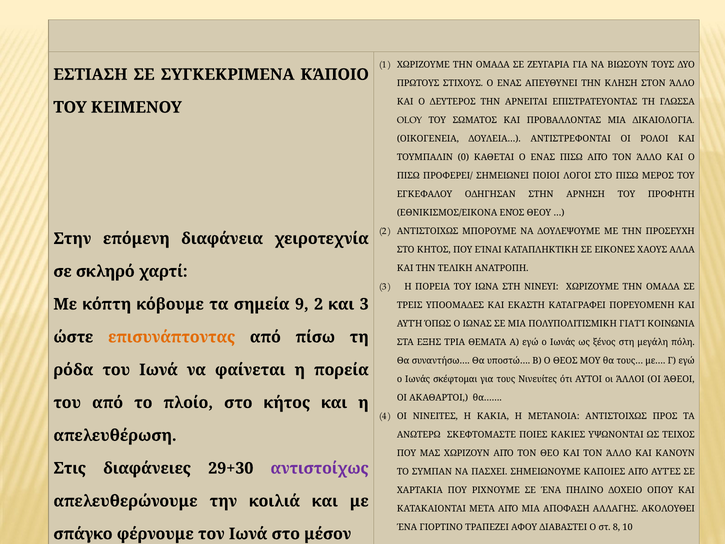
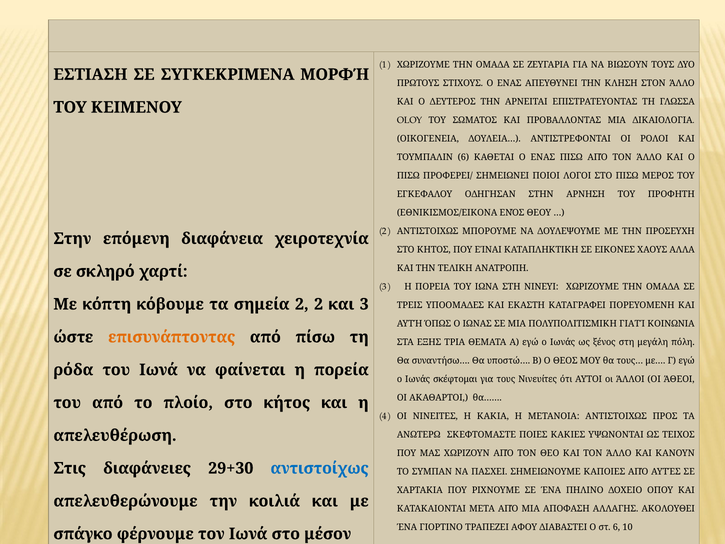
ΚΆΠΟΙΟ: ΚΆΠΟΙΟ -> ΜΟΡΦΉ (335, 75)
ΤΟΥΜΠΑΛΙΝ 0: 0 -> 6 (463, 157)
σημεία 9: 9 -> 2 (302, 304)
αντιστοίχως colour: purple -> blue (320, 468)
στ 8: 8 -> 6 (616, 527)
